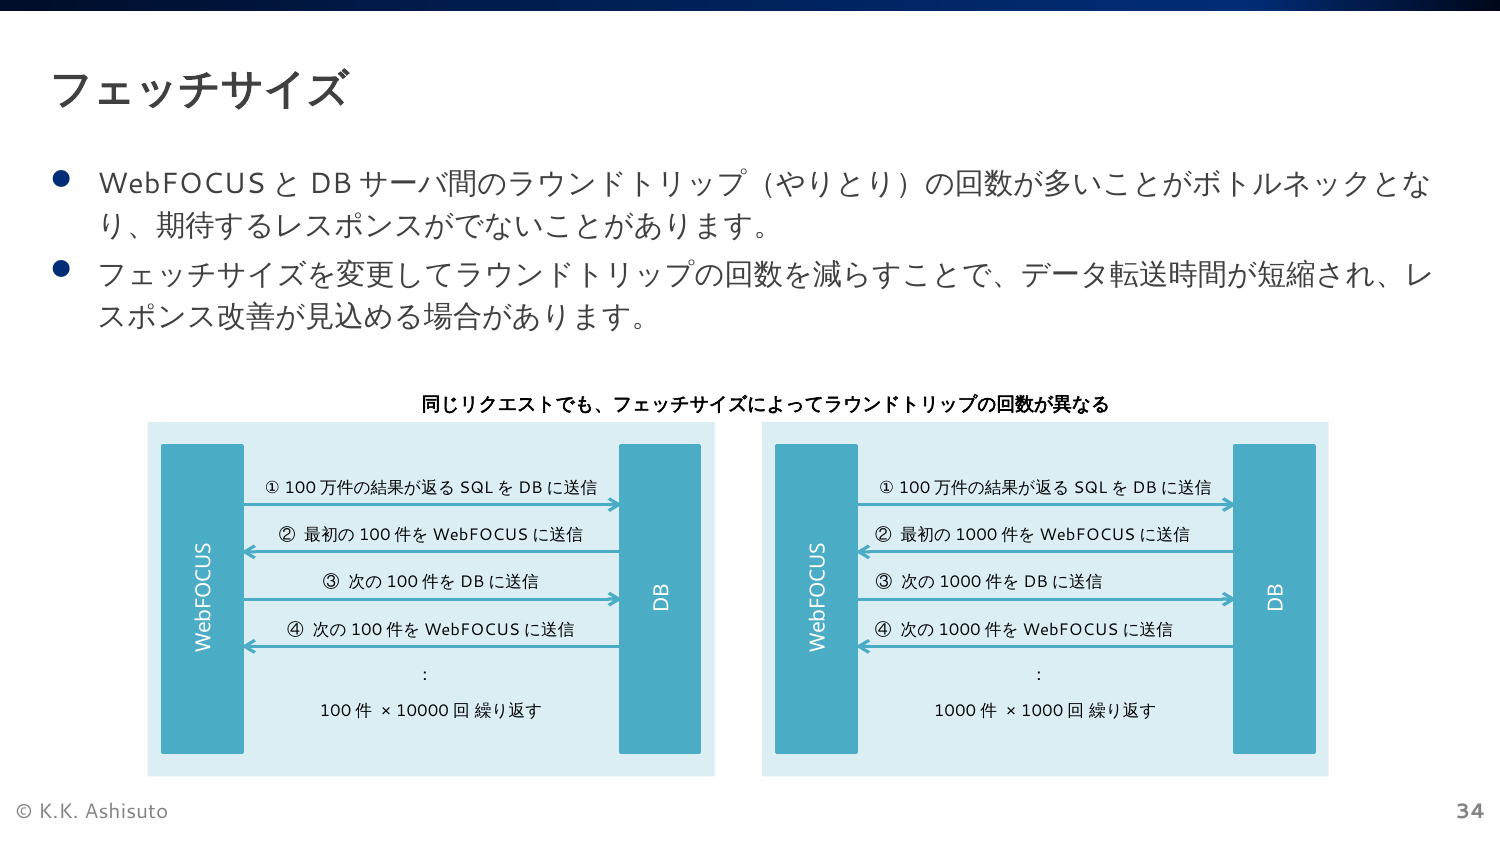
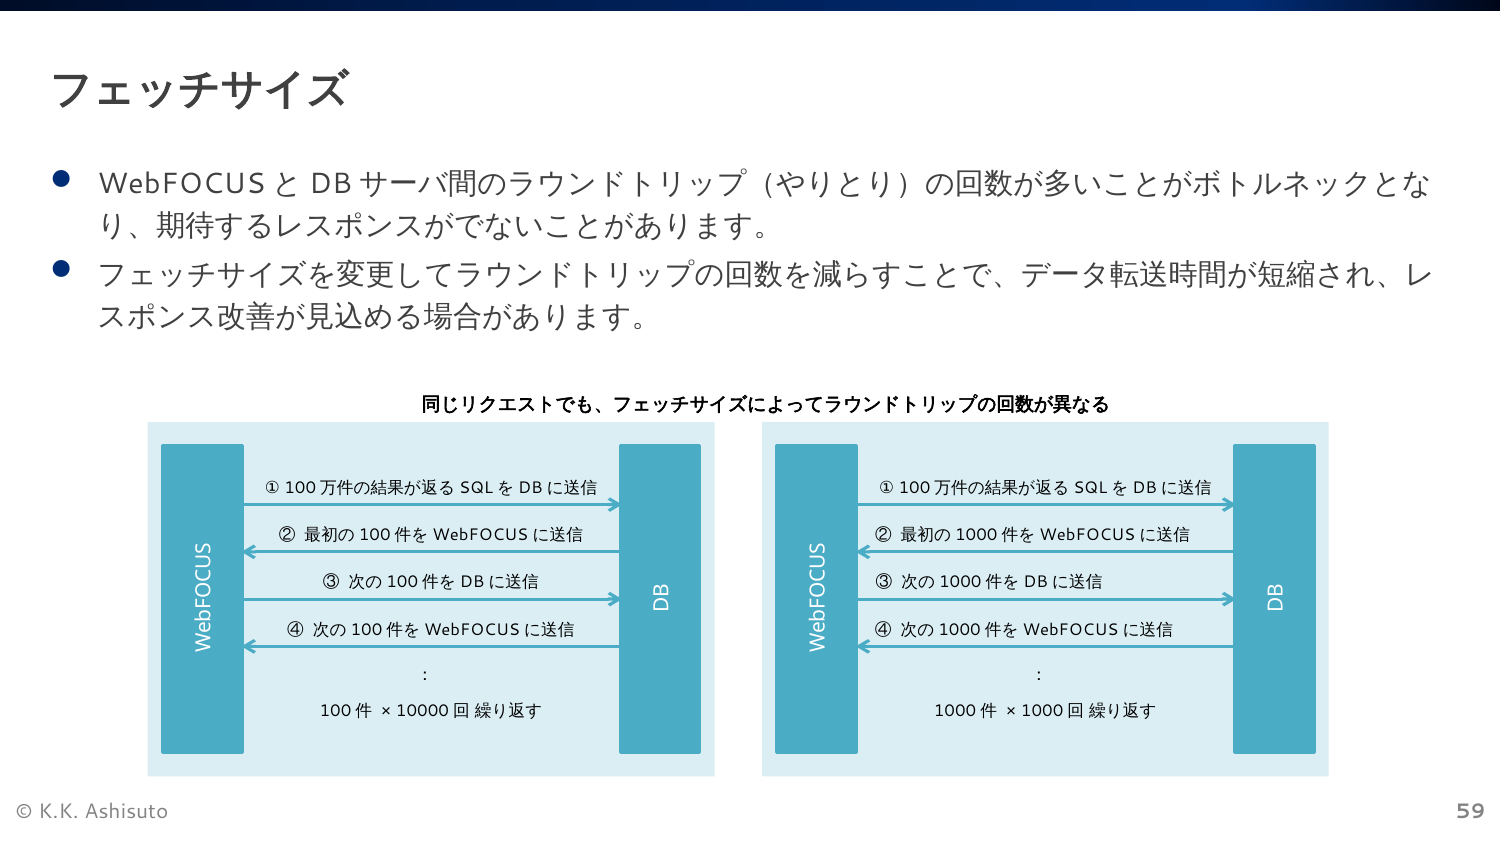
34: 34 -> 59 (1471, 812)
